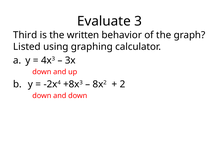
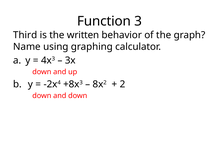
Evaluate: Evaluate -> Function (104, 21)
Listed: Listed -> Name (27, 47)
